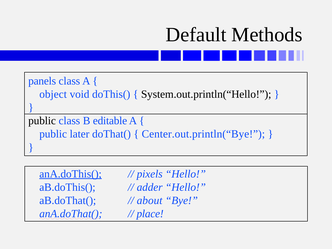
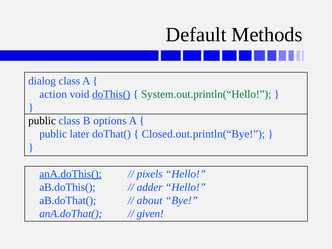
panels: panels -> dialog (42, 81)
object: object -> action (53, 94)
doThis( underline: none -> present (111, 94)
System.out.println(“Hello colour: black -> green (206, 94)
editable: editable -> options (110, 121)
Center.out.println(“Bye: Center.out.println(“Bye -> Closed.out.println(“Bye (203, 134)
place: place -> given (150, 214)
